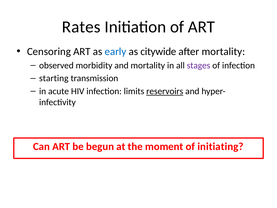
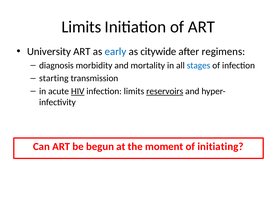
Rates: Rates -> Limits (81, 27)
Censoring: Censoring -> University (49, 52)
after mortality: mortality -> regimens (223, 52)
observed: observed -> diagnosis (56, 65)
stages colour: purple -> blue (199, 65)
HIV underline: none -> present (78, 91)
